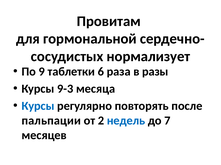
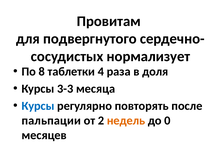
гормональной: гормональной -> подвергнутого (90, 39)
9: 9 -> 8 (42, 72)
6: 6 -> 4 (101, 72)
разы: разы -> доля (155, 72)
9-3: 9-3 -> 3-3 (65, 89)
недель colour: blue -> orange (126, 121)
7: 7 -> 0 (167, 121)
